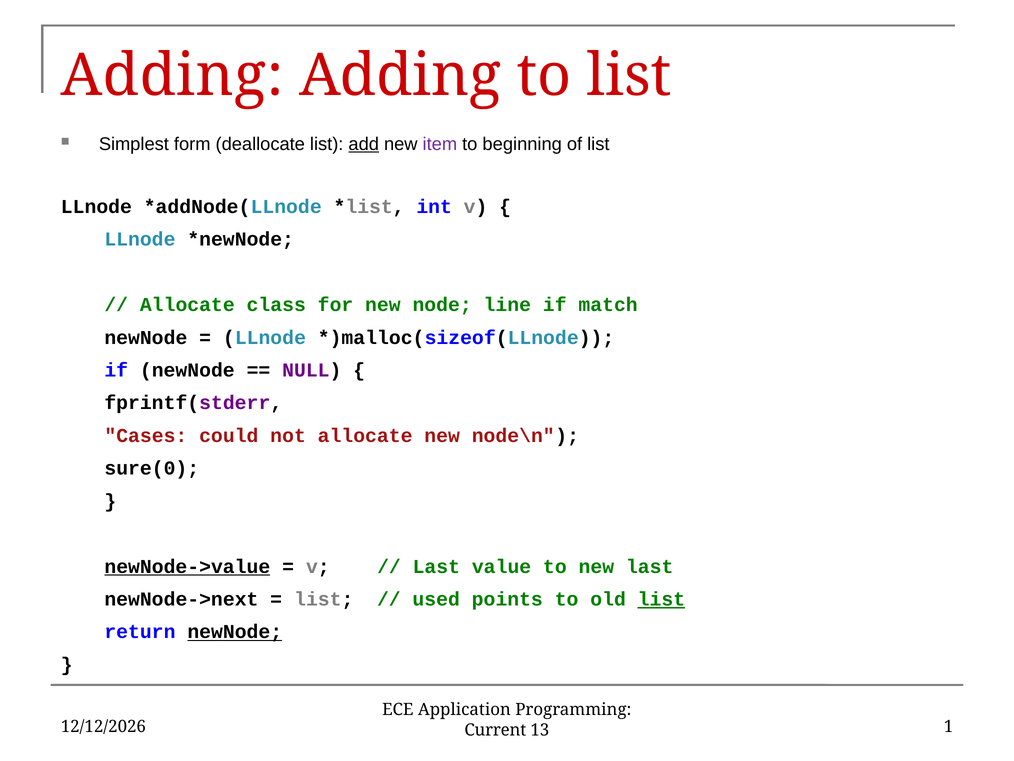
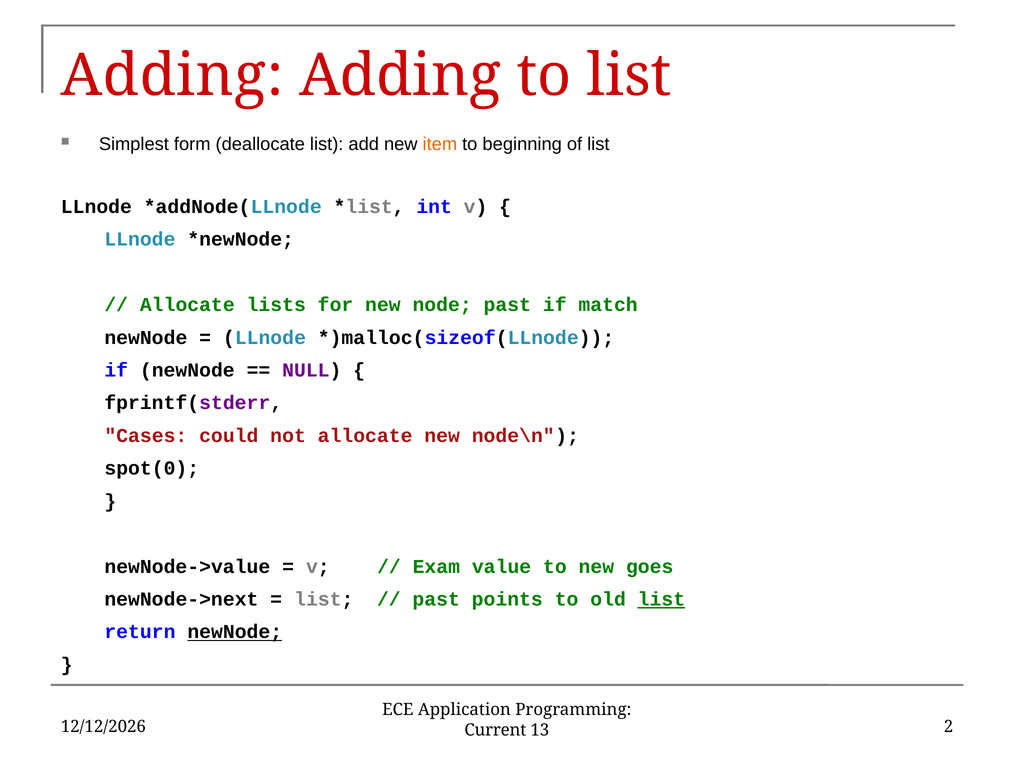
add underline: present -> none (364, 144)
item colour: purple -> orange (440, 144)
class: class -> lists (276, 305)
node line: line -> past (507, 305)
sure(0: sure(0 -> spot(0 (152, 468)
newNode->value underline: present -> none (187, 566)
Last: Last -> Exam (436, 566)
new last: last -> goes (650, 566)
used: used -> past (436, 599)
1: 1 -> 2 (949, 726)
